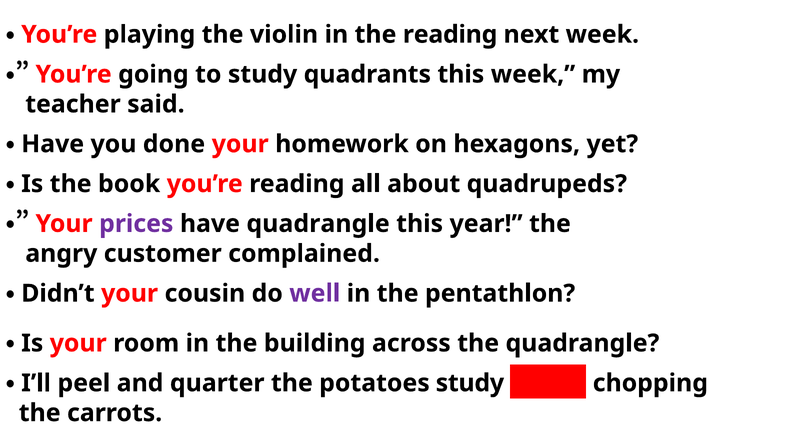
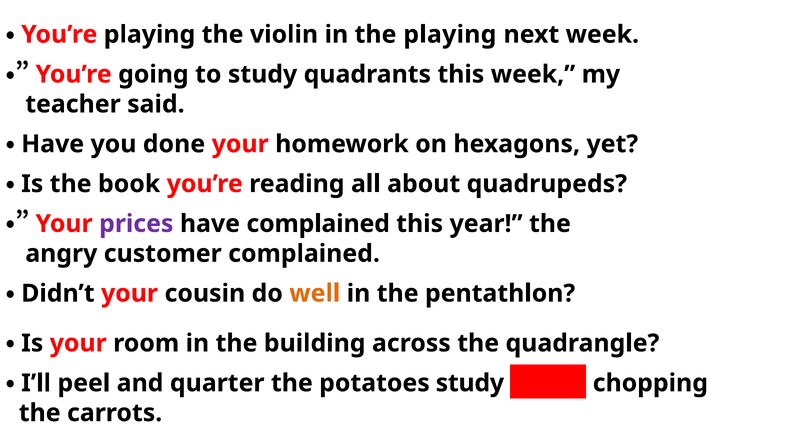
the reading: reading -> playing (450, 34)
have quadrangle: quadrangle -> complained (318, 224)
well colour: purple -> orange (315, 293)
